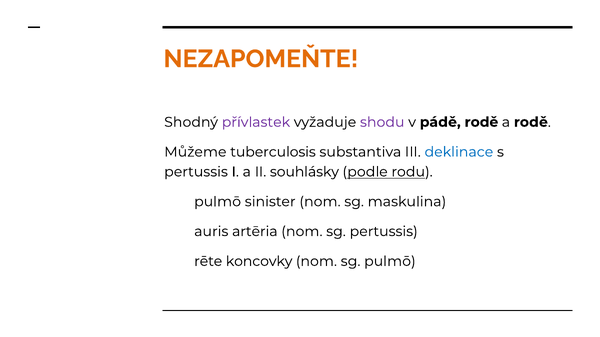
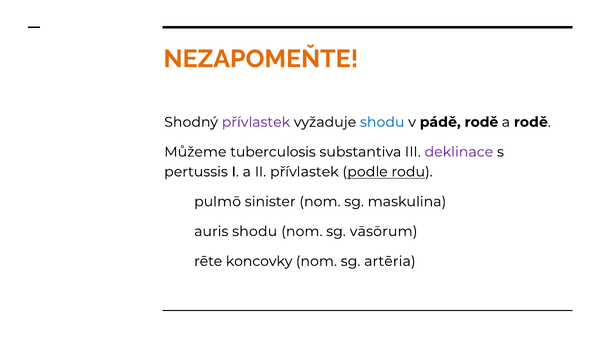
shodu colour: purple -> blue (382, 122)
deklinace colour: blue -> purple (459, 152)
II souhlásky: souhlásky -> přívlastek (304, 172)
auris artēria: artēria -> shodu (255, 232)
sg pertussis: pertussis -> vāsōrum (384, 232)
sg pulmō: pulmō -> artēria (390, 262)
